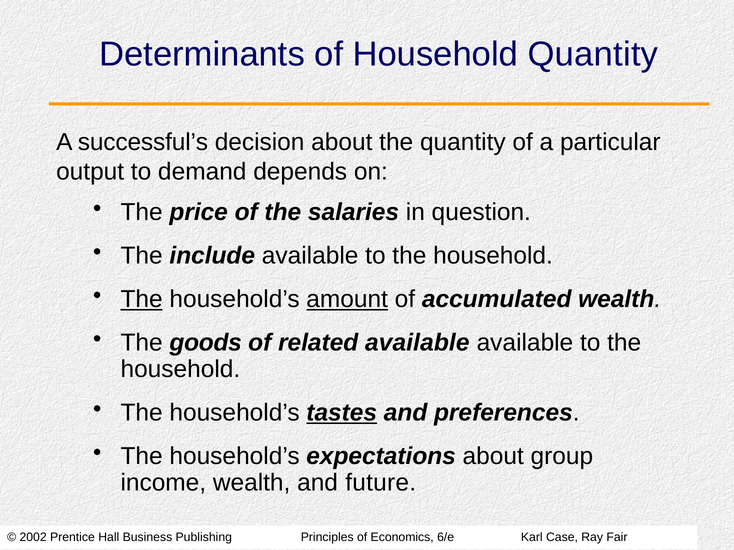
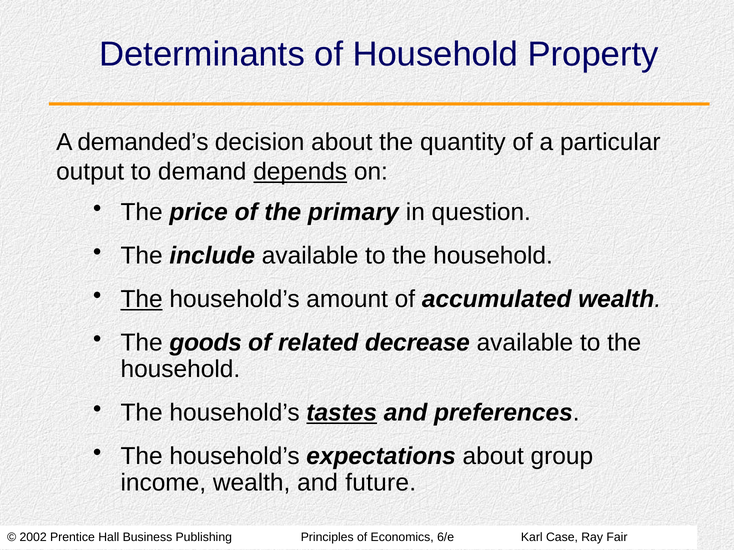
Household Quantity: Quantity -> Property (593, 54)
successful’s: successful’s -> demanded’s (143, 142)
depends underline: none -> present (300, 172)
salaries: salaries -> primary (353, 212)
amount underline: present -> none (347, 300)
related available: available -> decrease (417, 343)
